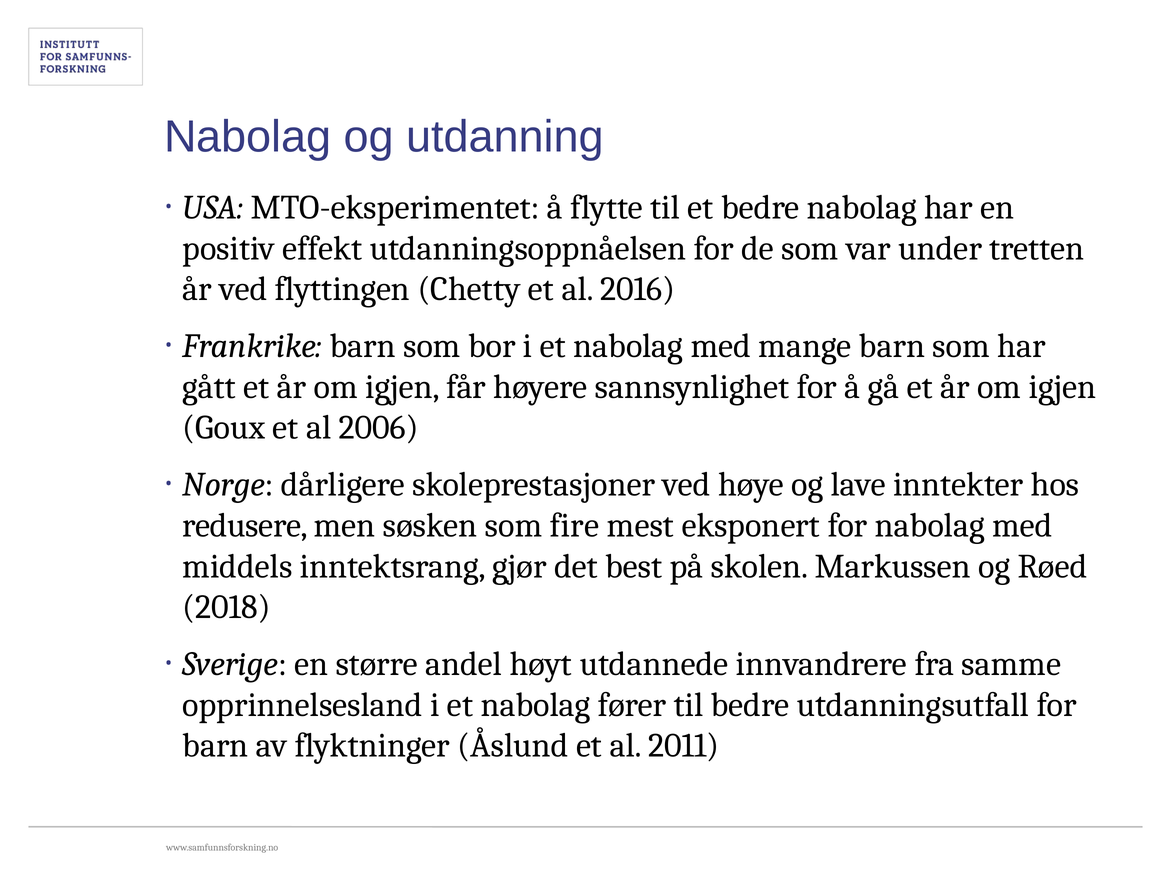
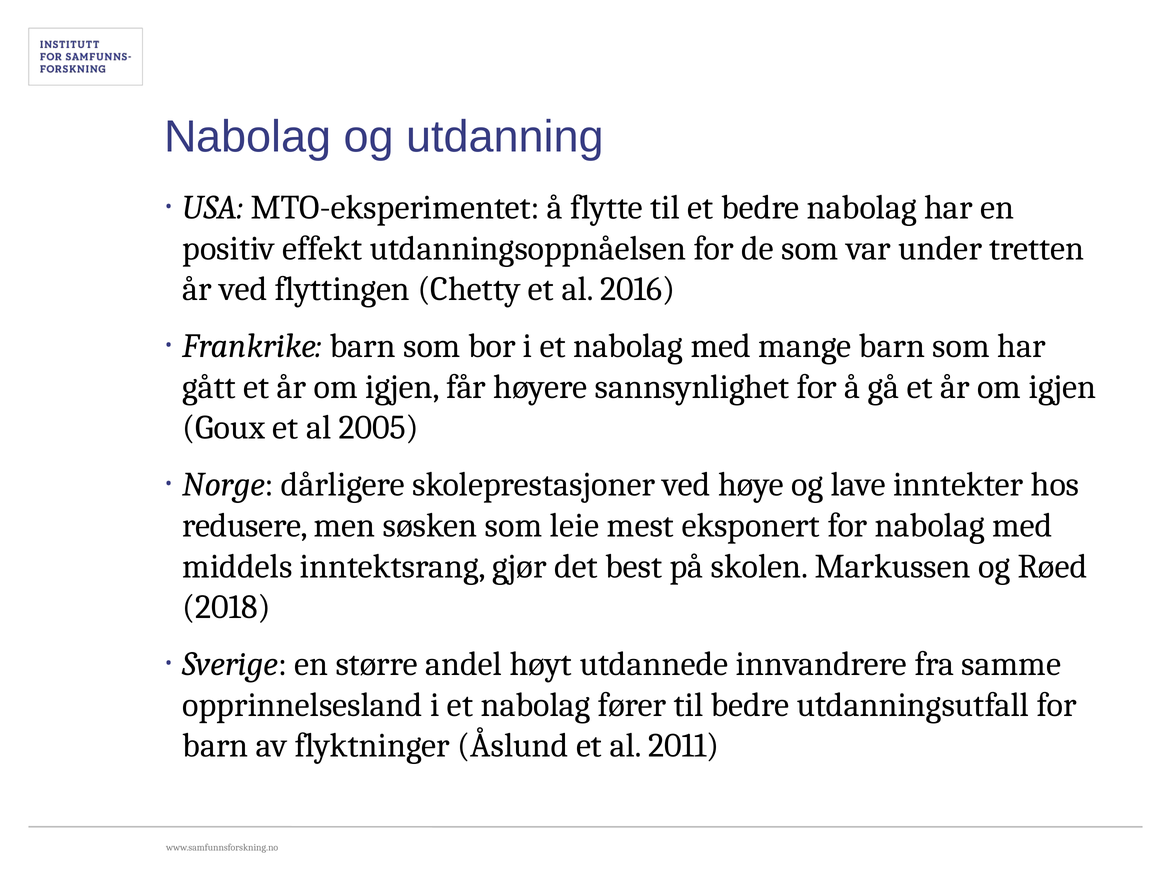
2006: 2006 -> 2005 (379, 428)
fire: fire -> leie (575, 526)
